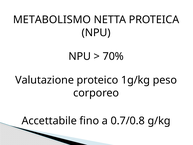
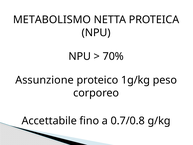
Valutazione: Valutazione -> Assunzione (44, 80)
